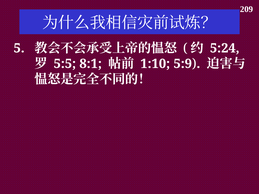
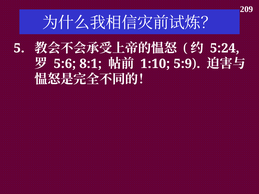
5:5: 5:5 -> 5:6 (65, 64)
